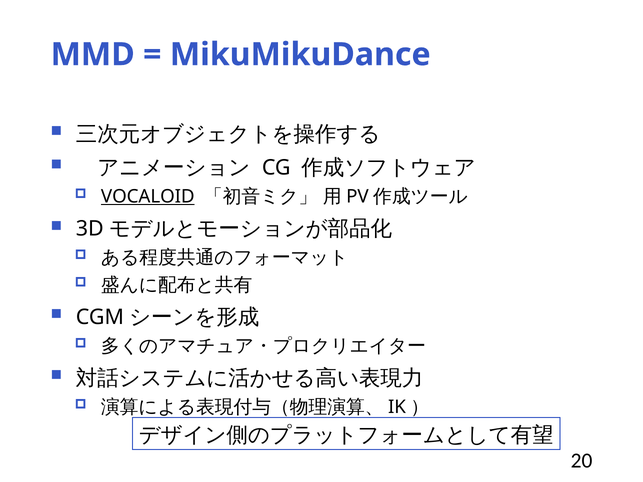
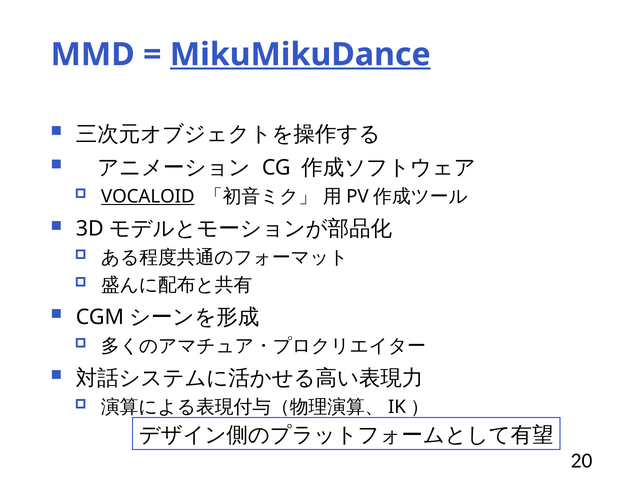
MikuMikuDance underline: none -> present (300, 55)
